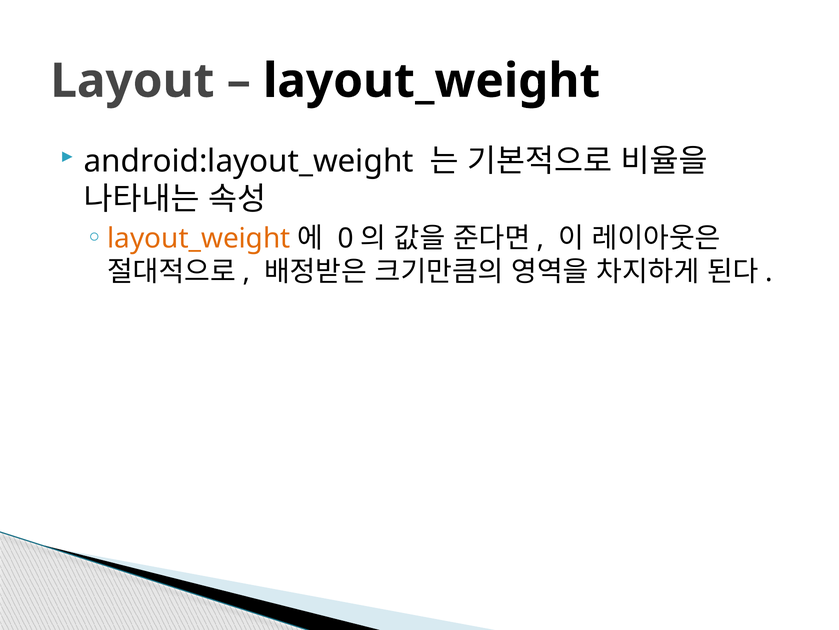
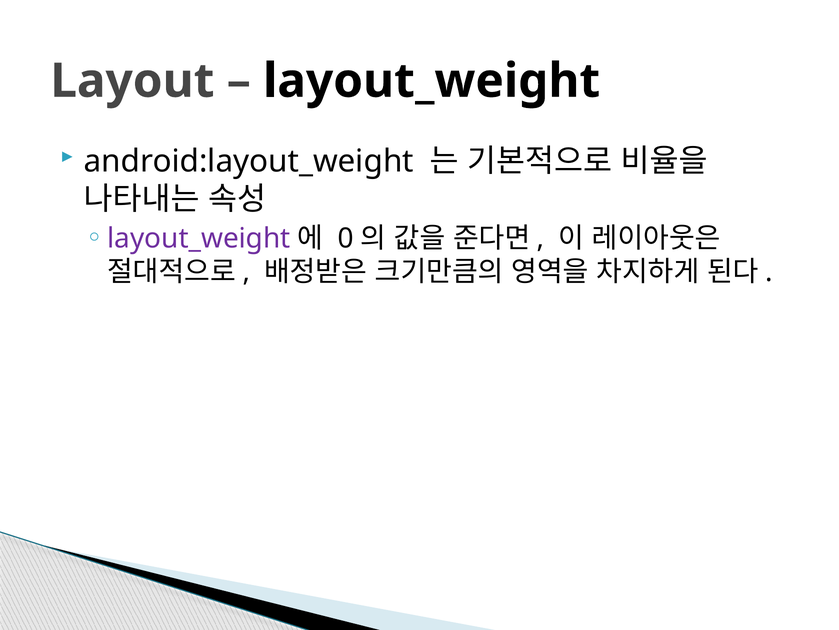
layout_weight colour: orange -> purple (199, 238)
